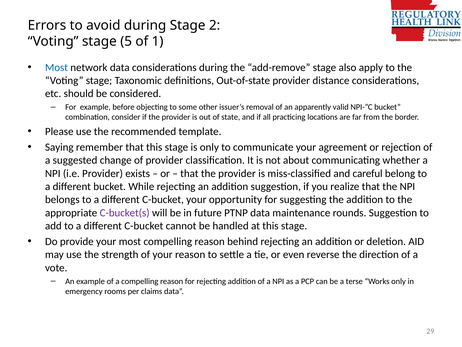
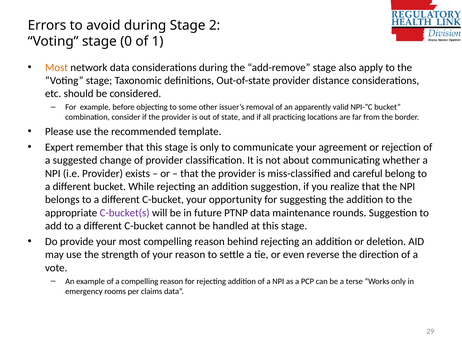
5: 5 -> 0 (126, 41)
Most colour: blue -> orange (57, 67)
Saying: Saying -> Expert (59, 147)
